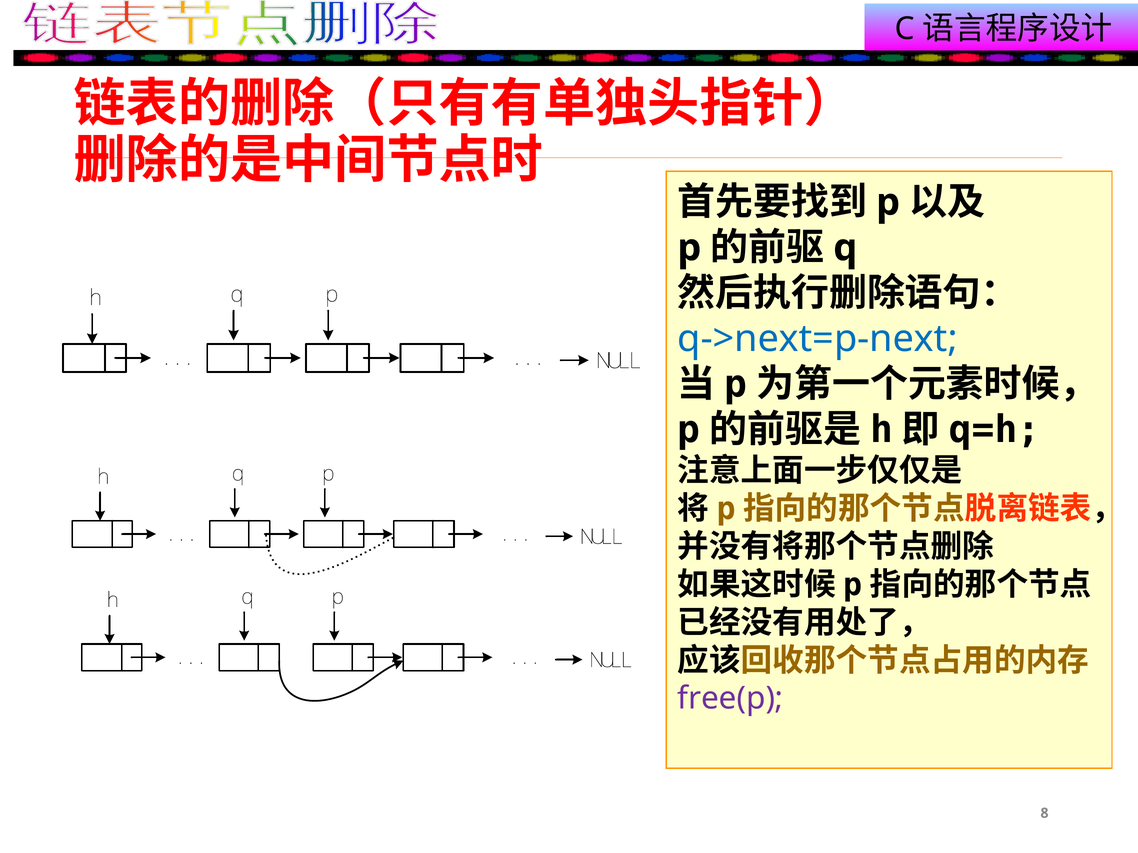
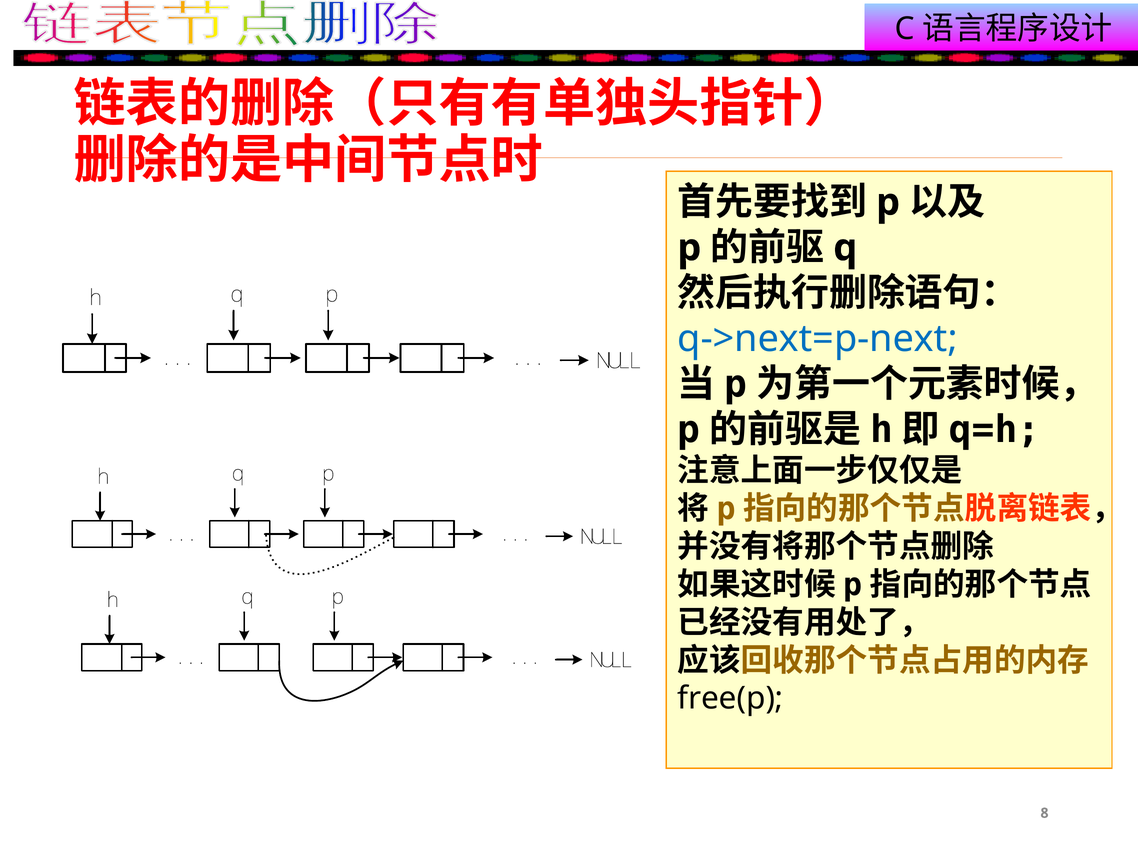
free(p colour: purple -> black (730, 699)
